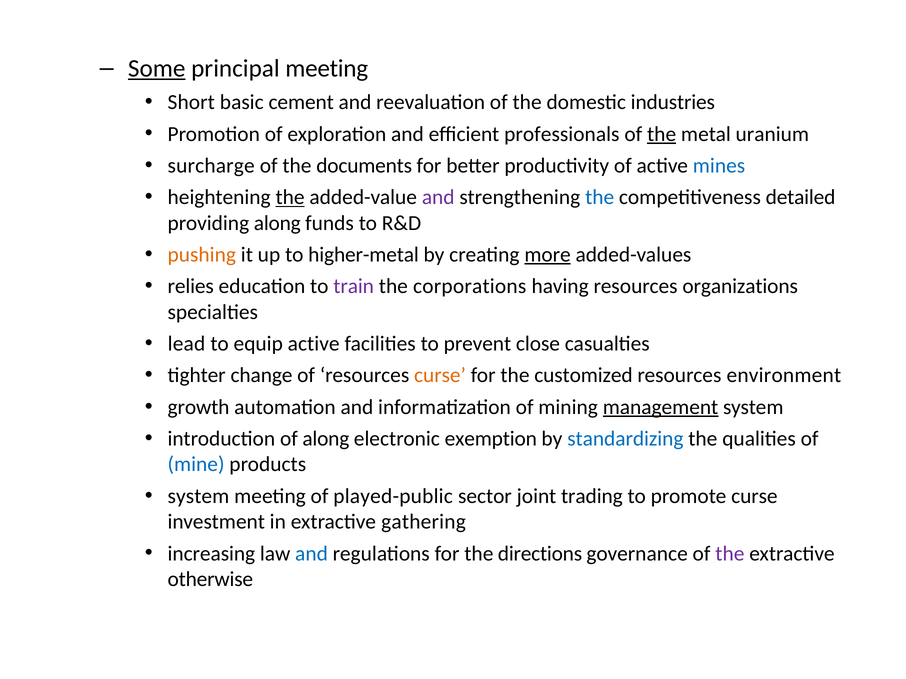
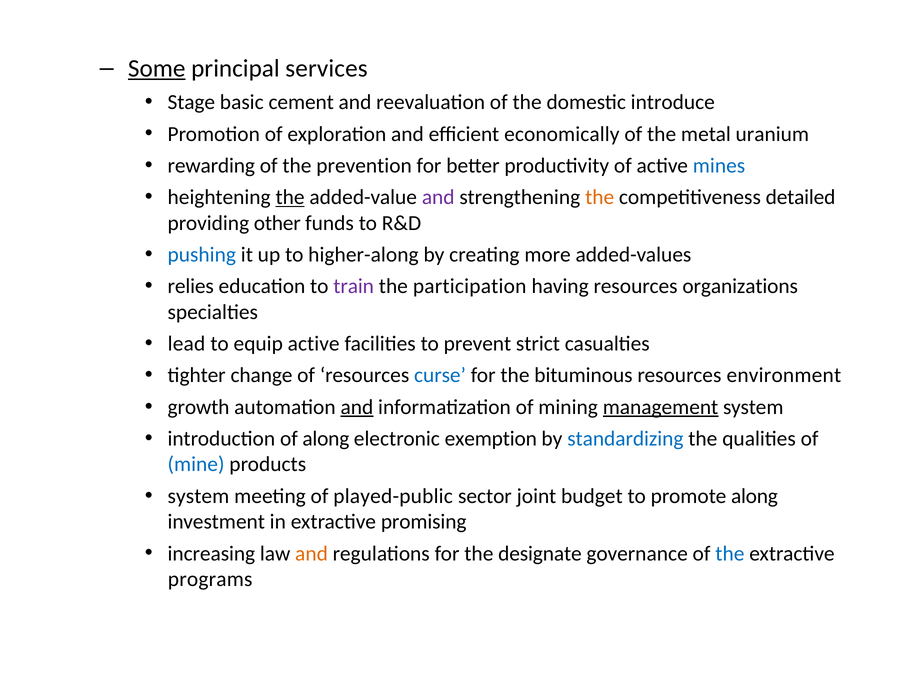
principal meeting: meeting -> services (327, 69)
Short: Short -> Stage (191, 102)
industries: industries -> introduce (673, 102)
professionals: professionals -> economically (562, 134)
the underline: present -> none (662, 134)
surcharge: surcharge -> rewarding (211, 166)
documents: documents -> prevention (364, 166)
the colour: blue -> orange (600, 197)
providing along: along -> other (277, 223)
pushing colour: orange -> blue (202, 255)
higher-metal: higher-metal -> higher-along (363, 255)
more underline: present -> none (548, 255)
corporations: corporations -> participation (470, 287)
close: close -> strict (538, 344)
curse colour: orange -> blue (440, 376)
customized: customized -> bituminous (583, 376)
and underline: none -> present (357, 407)
trading: trading -> budget (592, 496)
promote curse: curse -> along (754, 496)
gathering: gathering -> promising (424, 522)
and colour: blue -> orange (311, 554)
directions: directions -> designate (540, 554)
the colour: purple -> blue (730, 554)
otherwise: otherwise -> programs (210, 580)
